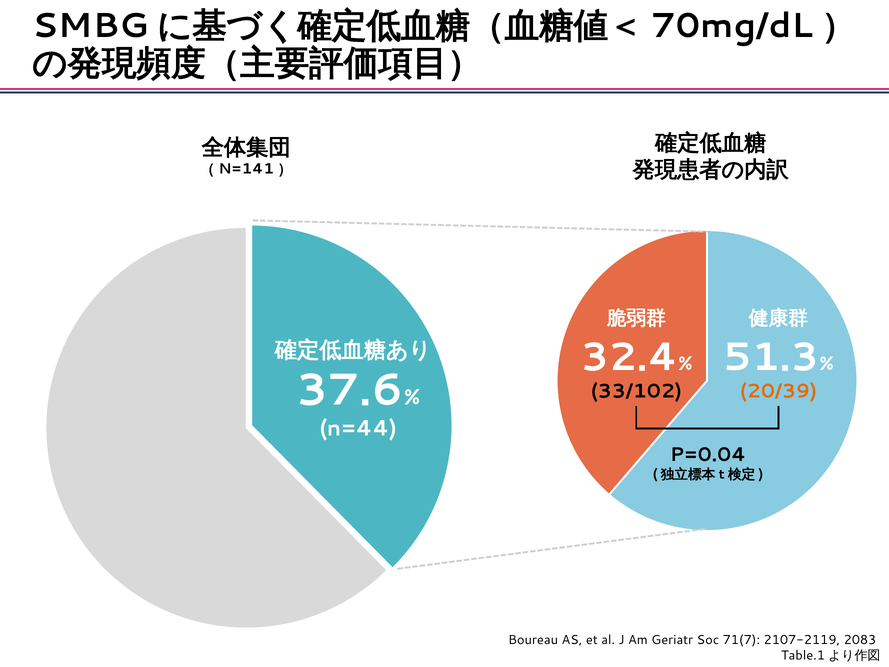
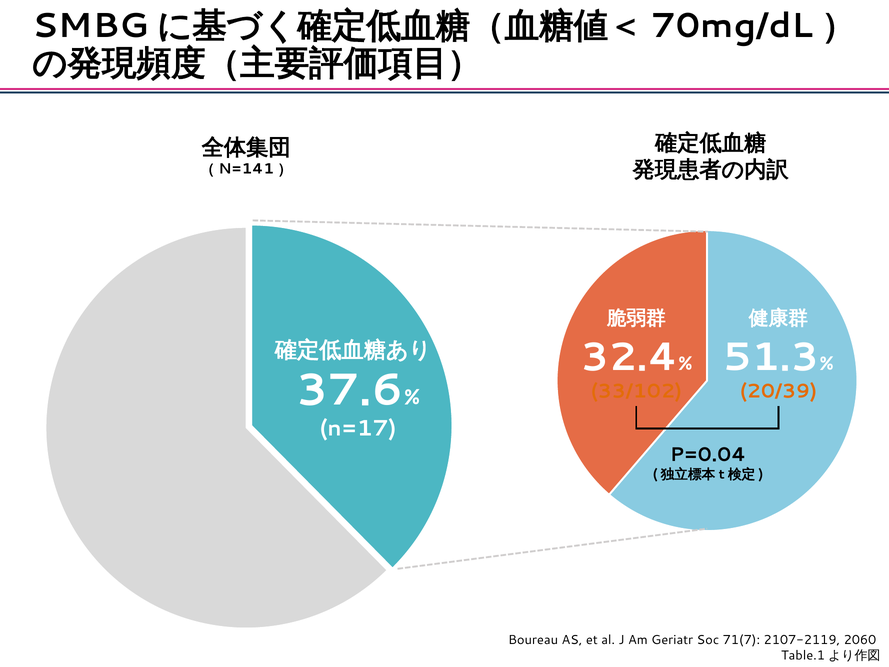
33/102 colour: black -> orange (636, 391)
n=44: n=44 -> n=17 (358, 428)
2083: 2083 -> 2060 (860, 640)
